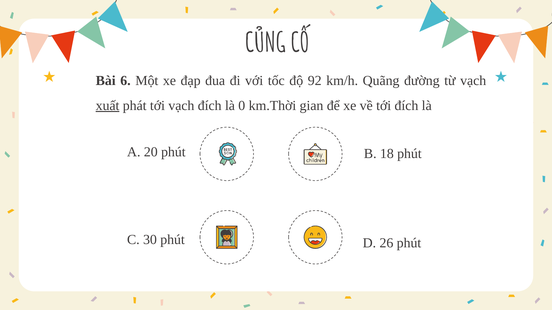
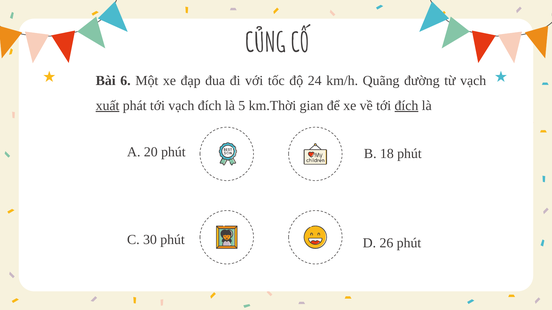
92: 92 -> 24 (315, 81)
0: 0 -> 5 (242, 106)
đích underline: none -> present (406, 106)
